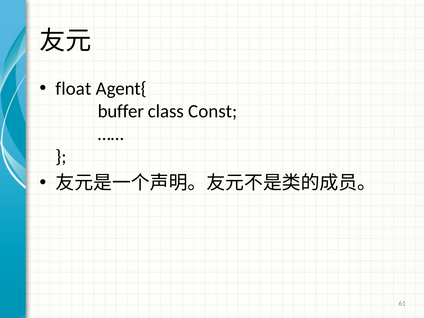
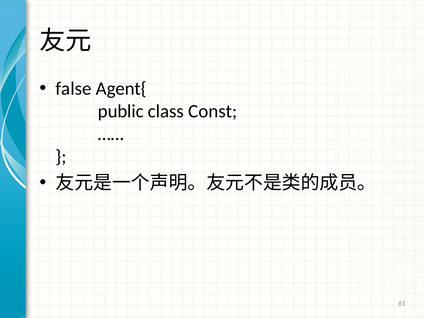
float: float -> false (73, 89)
buffer: buffer -> public (121, 111)
